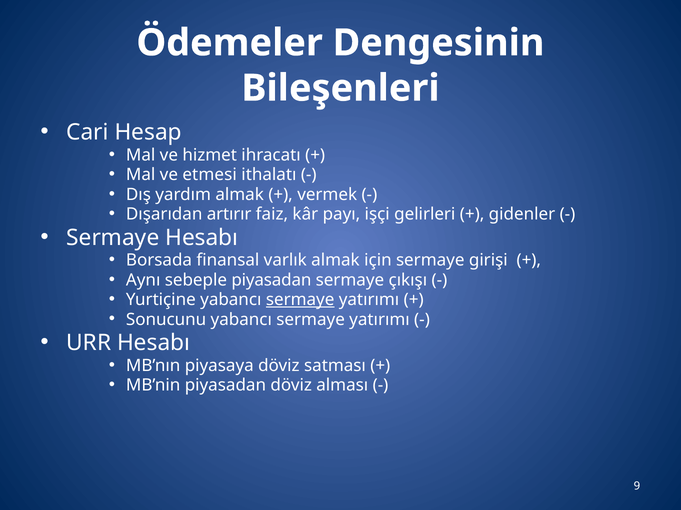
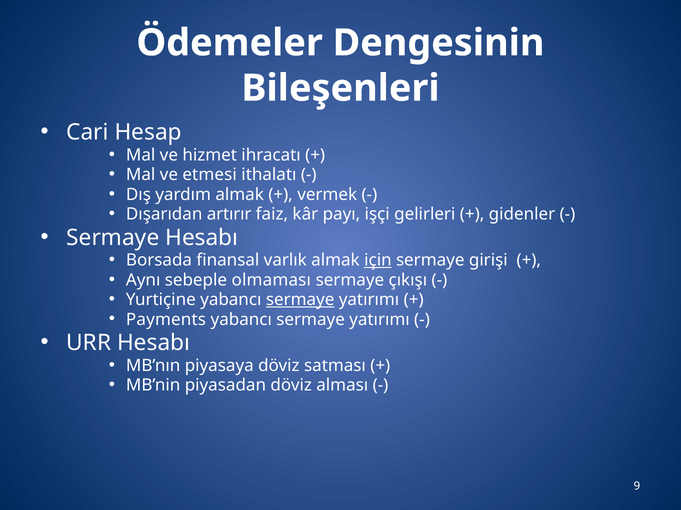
için underline: none -> present (378, 261)
sebeple piyasadan: piyasadan -> olmaması (271, 280)
Sonucunu: Sonucunu -> Payments (166, 320)
